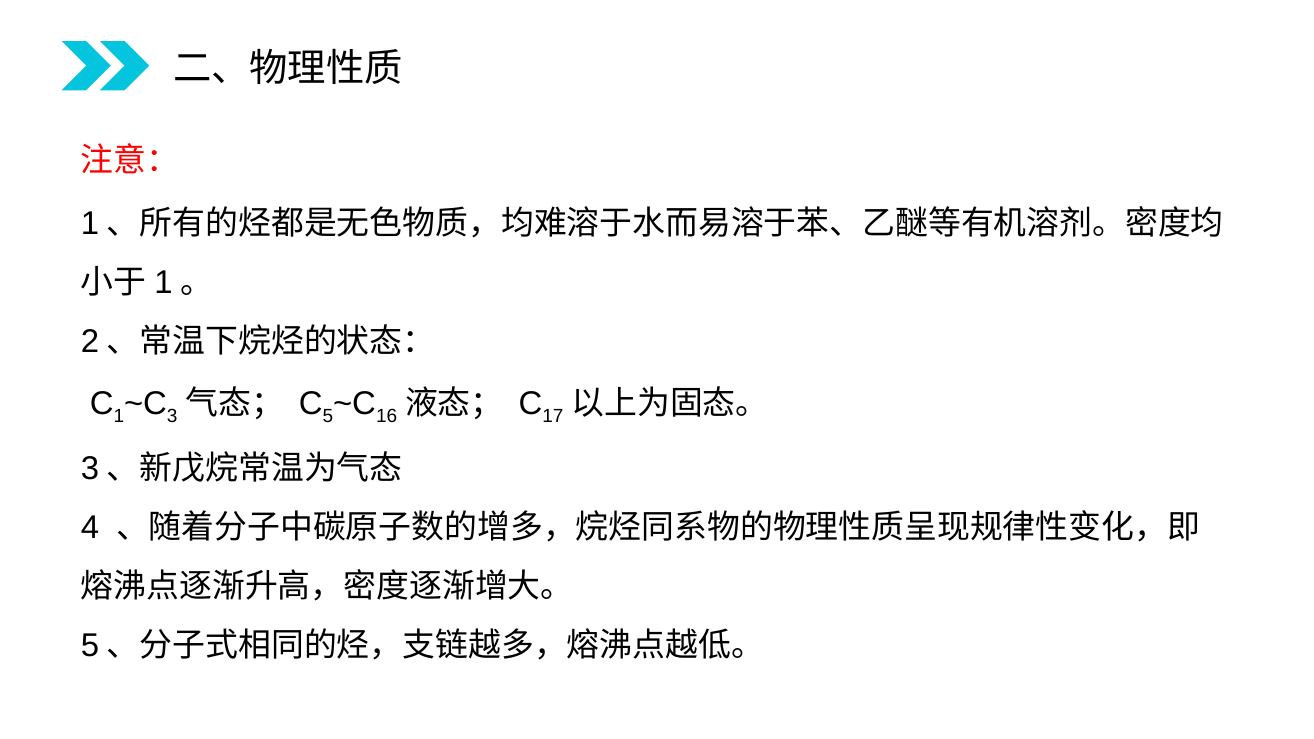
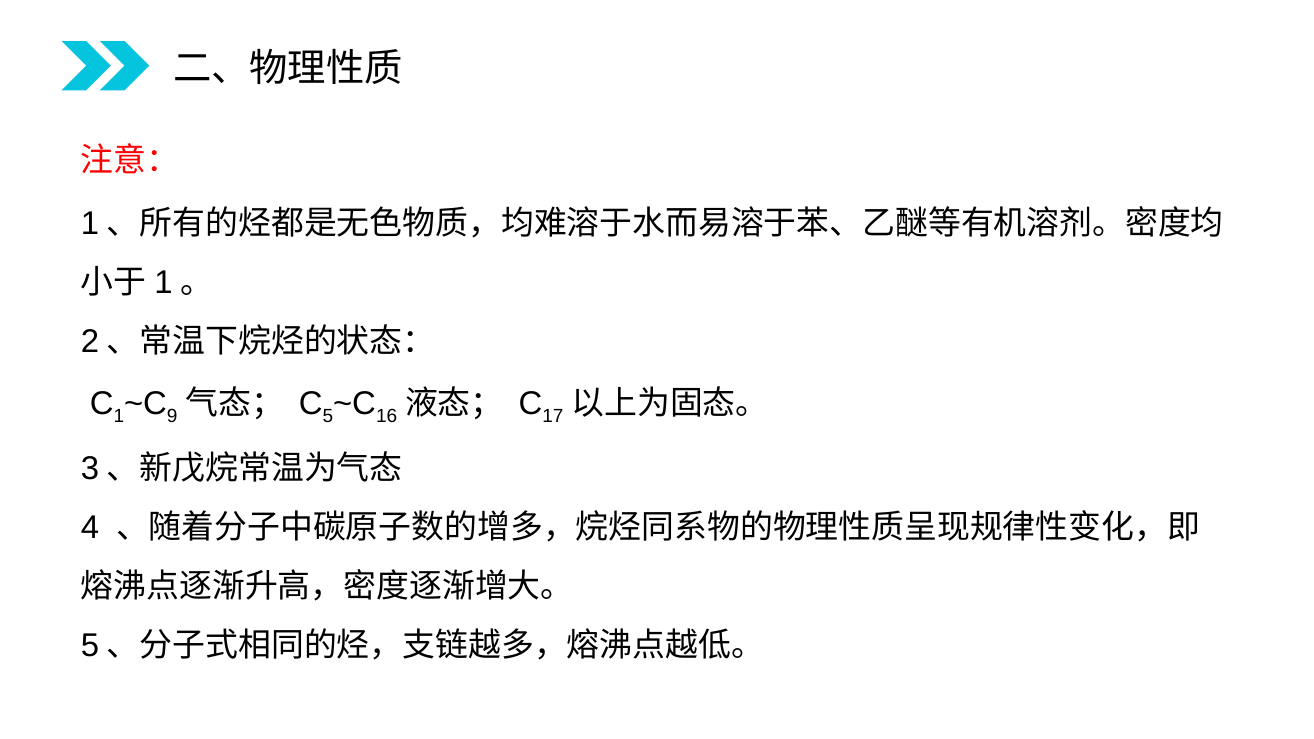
3: 3 -> 9 (172, 417)
